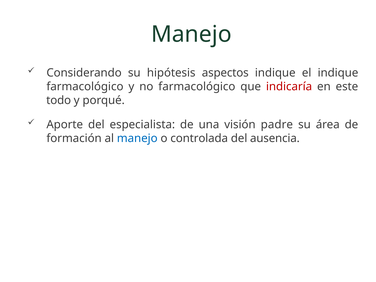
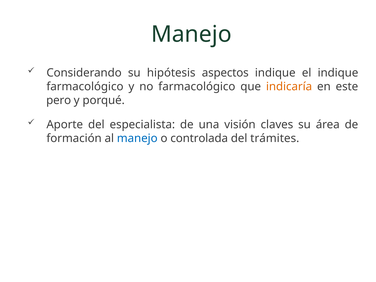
indicaría colour: red -> orange (289, 86)
todo: todo -> pero (59, 100)
padre: padre -> claves (277, 124)
ausencia: ausencia -> trámites (275, 138)
